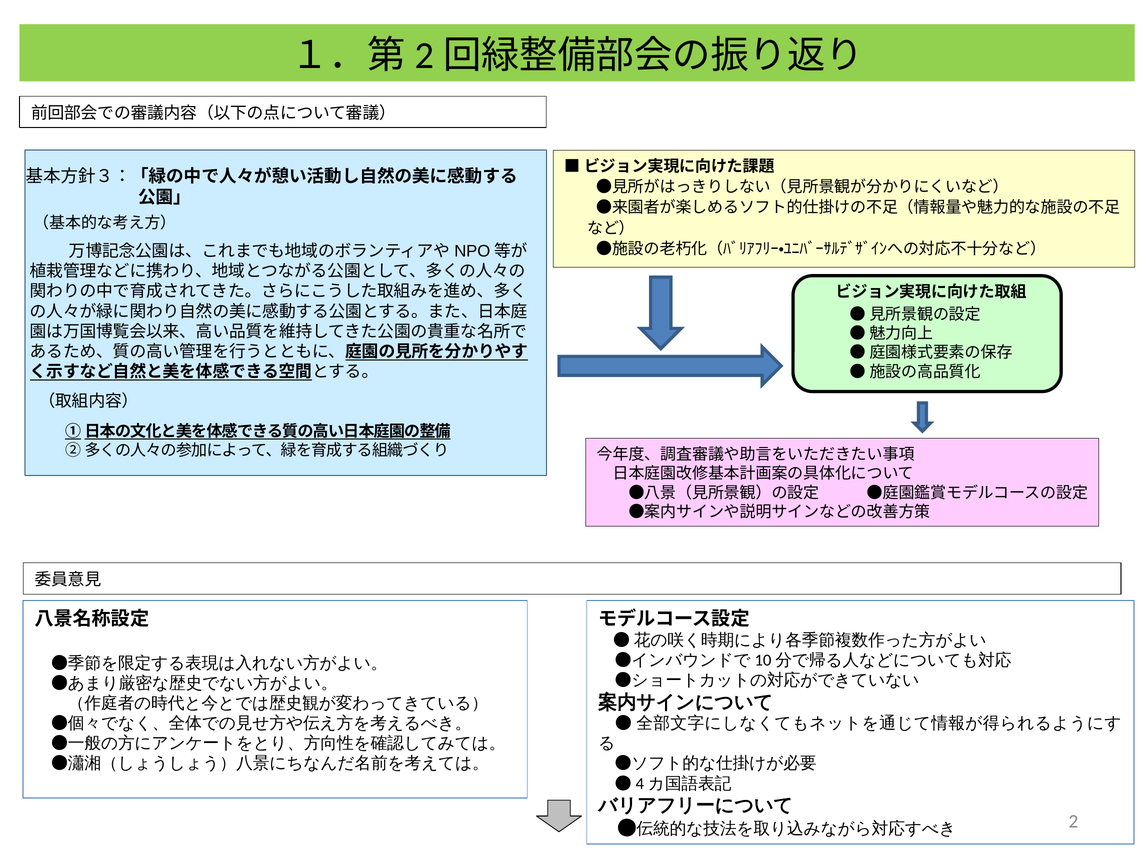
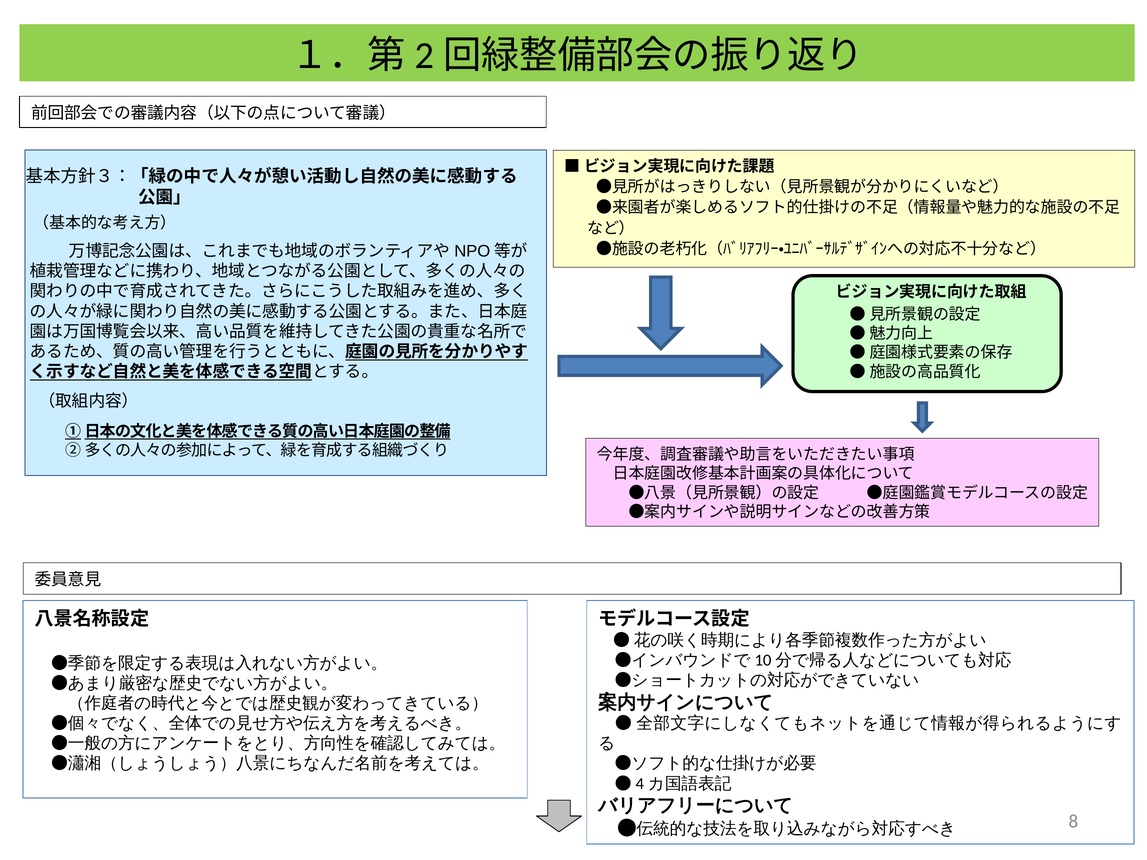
2: 2 -> 8 (1073, 822)
